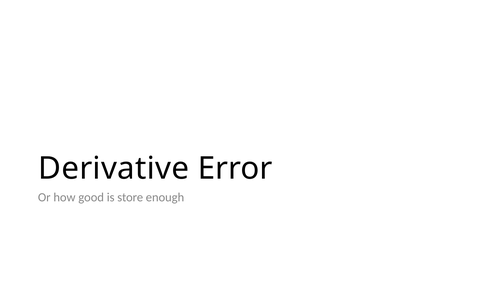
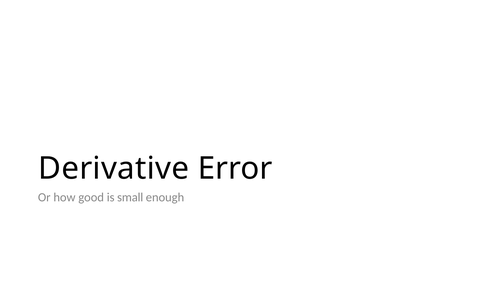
store: store -> small (130, 197)
